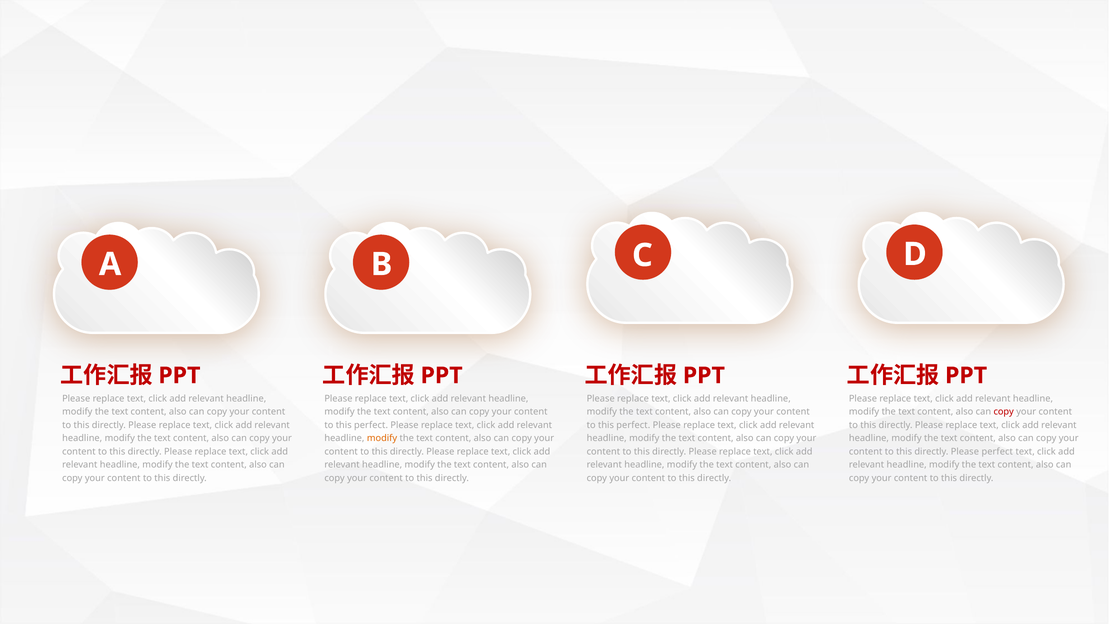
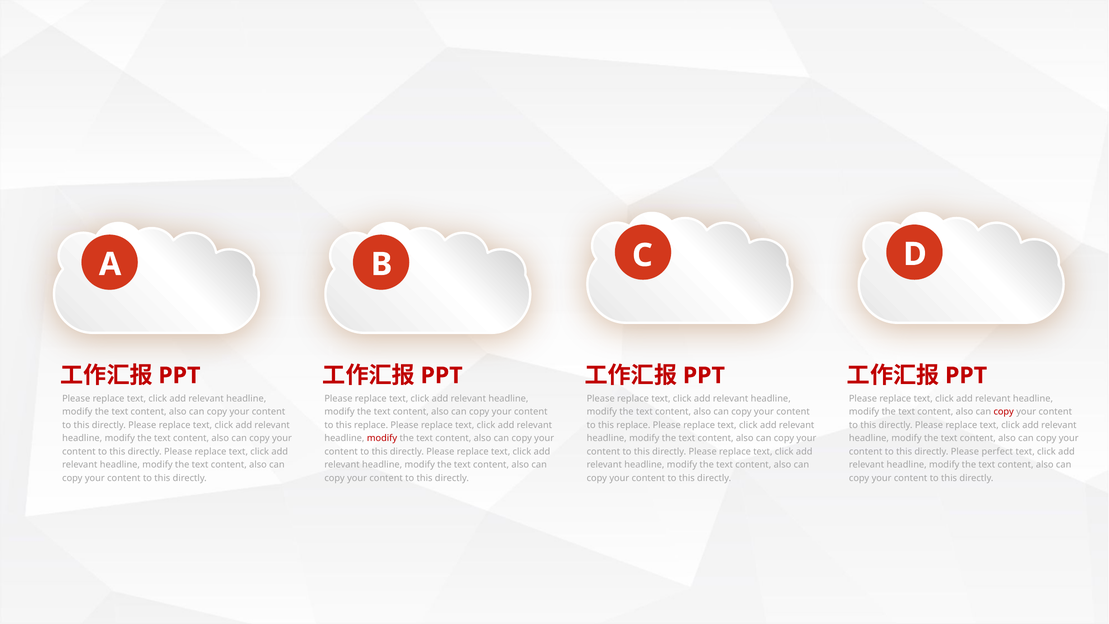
perfect: perfect -> replace (371, 425)
perfect: perfect -> replace (633, 425)
modify colour: orange -> red (382, 438)
